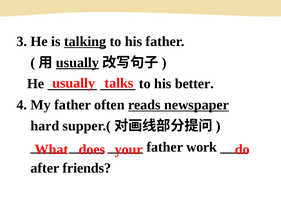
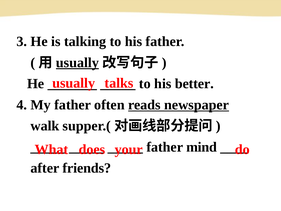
talking underline: present -> none (85, 42)
hard: hard -> walk (45, 126)
work: work -> mind (202, 147)
